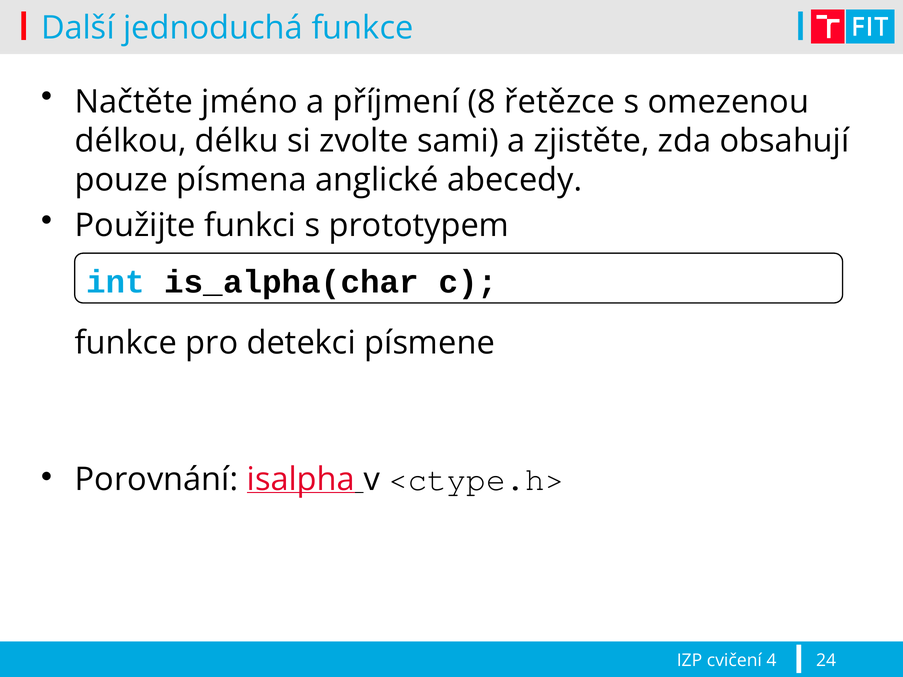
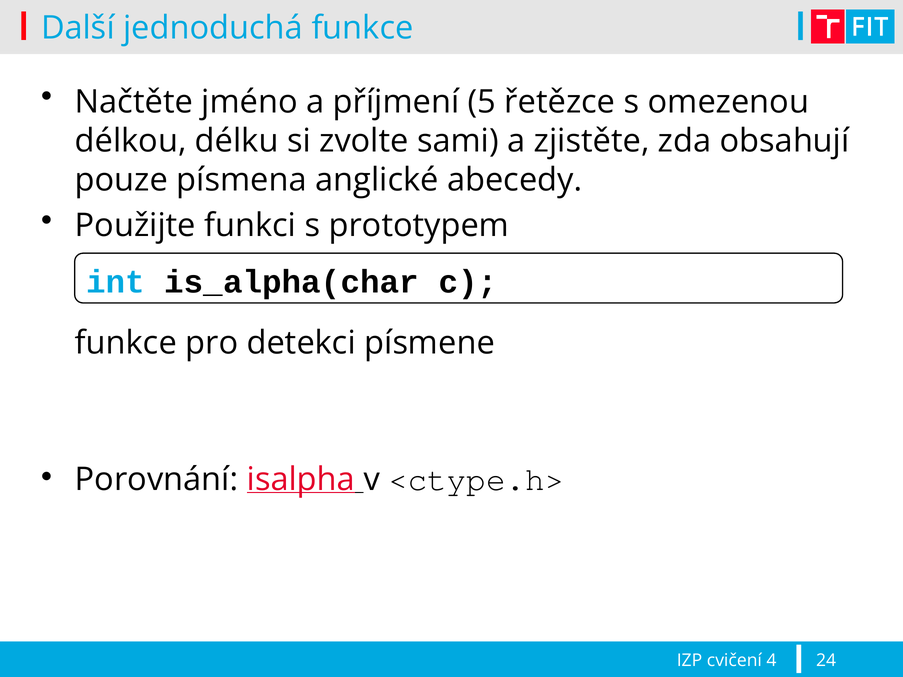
8: 8 -> 5 (482, 102)
